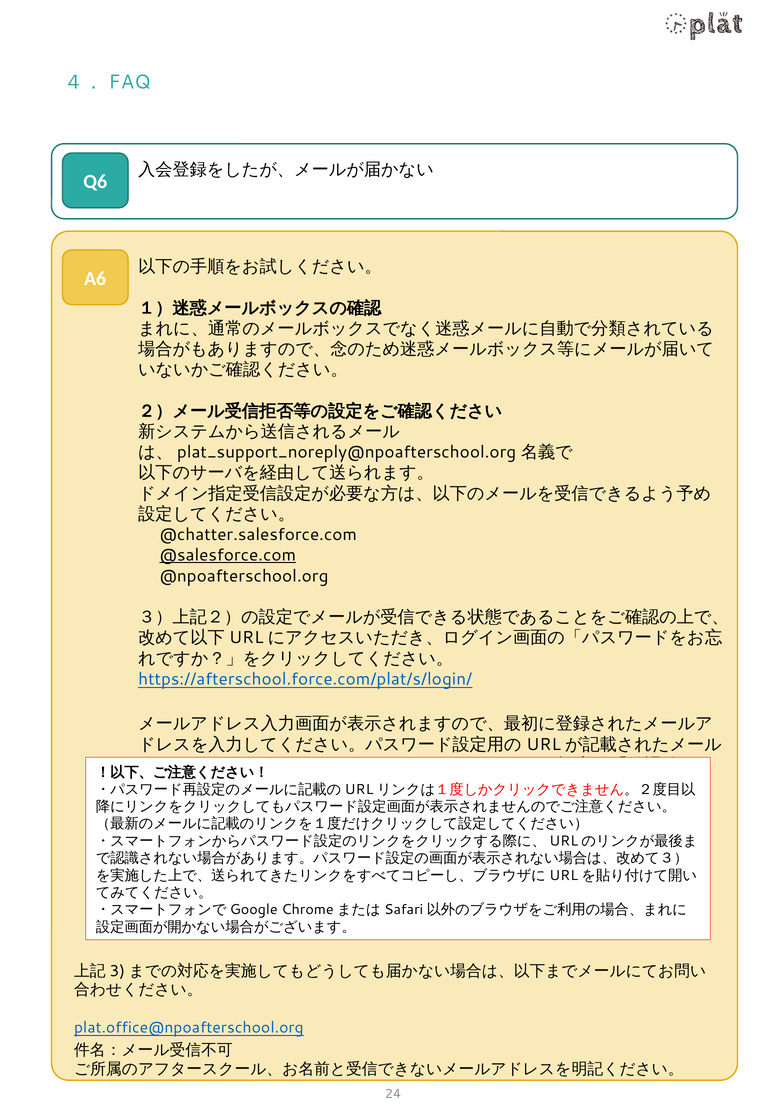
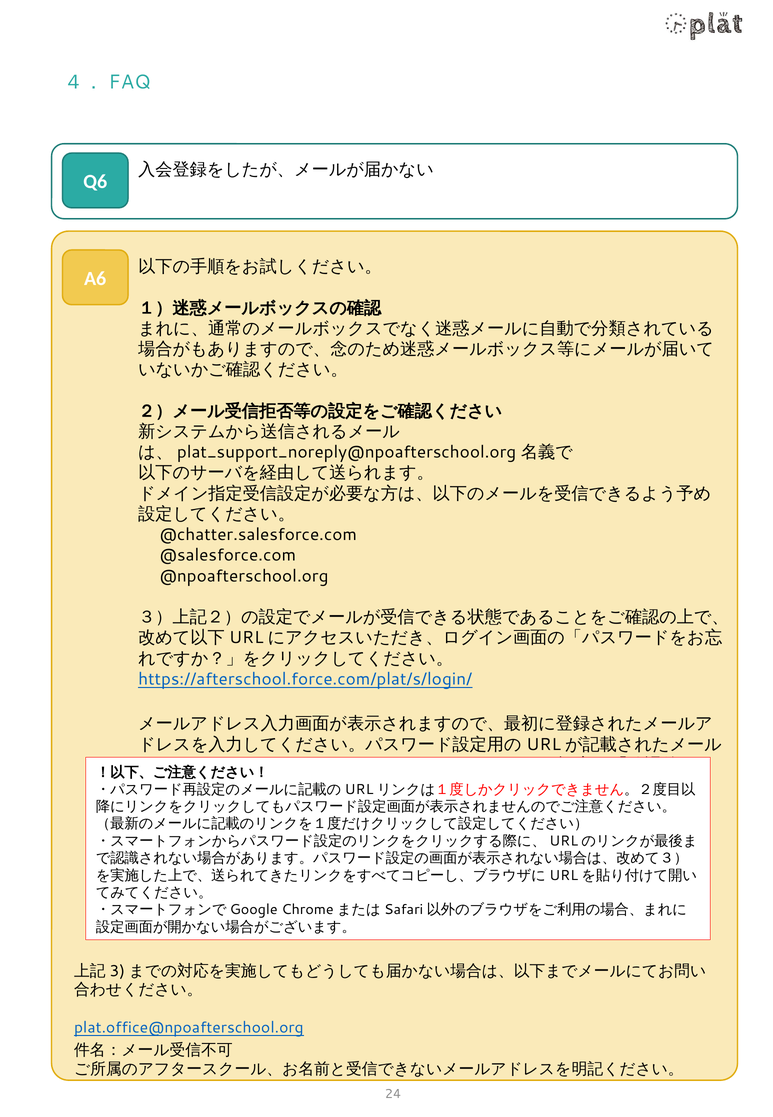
@salesforce.com underline: present -> none (228, 555)
